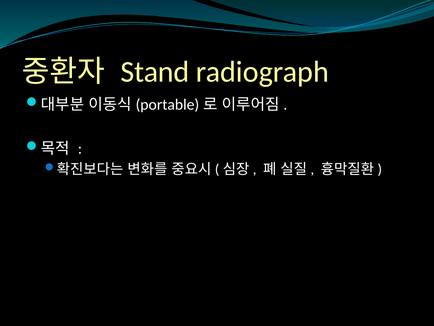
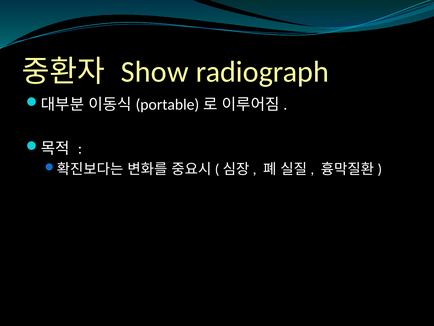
Stand: Stand -> Show (155, 72)
